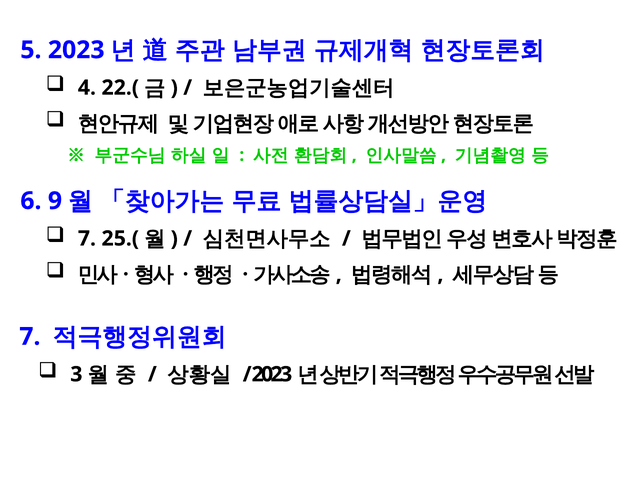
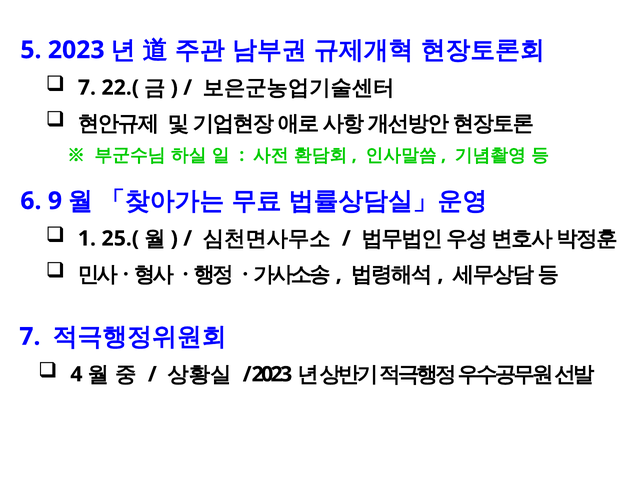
4: 4 -> 7 (87, 88)
7: 7 -> 1 (87, 239)
3: 3 -> 4 (76, 375)
